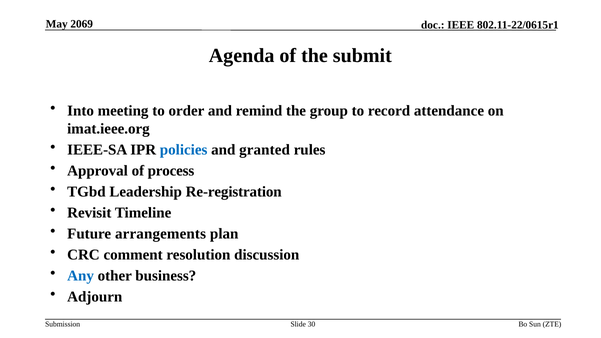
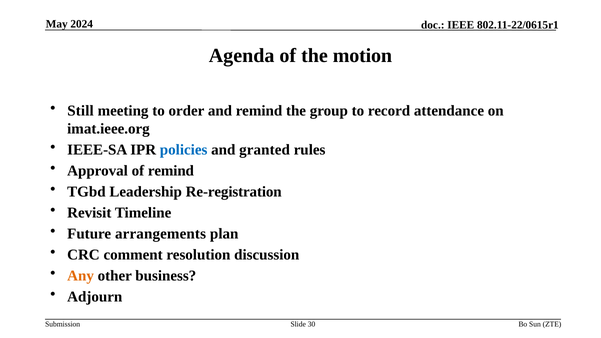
2069: 2069 -> 2024 (82, 24)
submit: submit -> motion (362, 56)
Into: Into -> Still (81, 111)
of process: process -> remind (171, 171)
Any colour: blue -> orange (81, 276)
